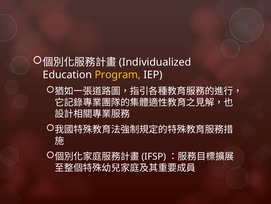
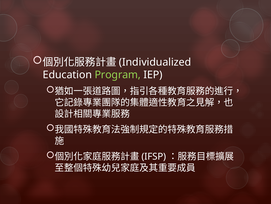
Program colour: yellow -> light green (118, 75)
